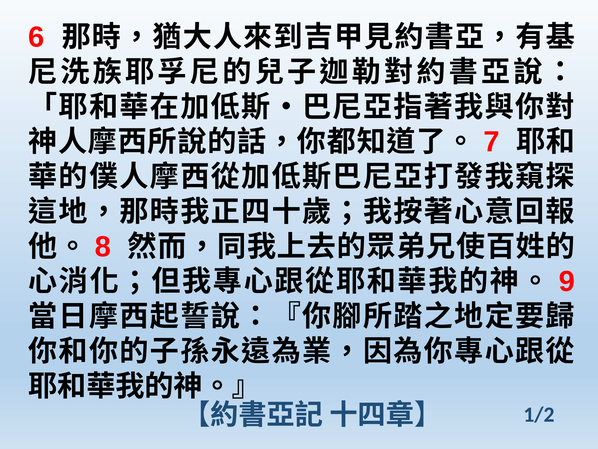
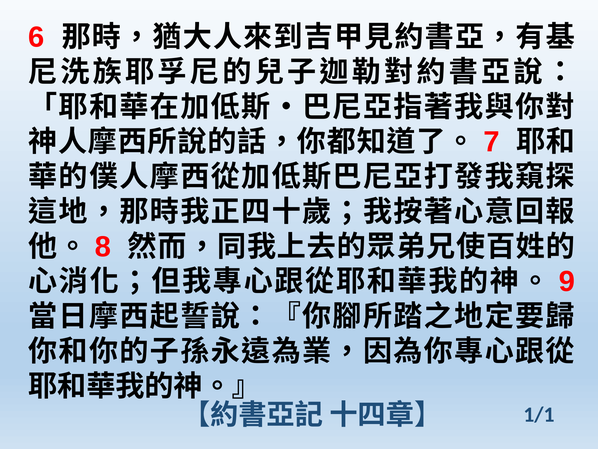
1/2: 1/2 -> 1/1 (539, 414)
